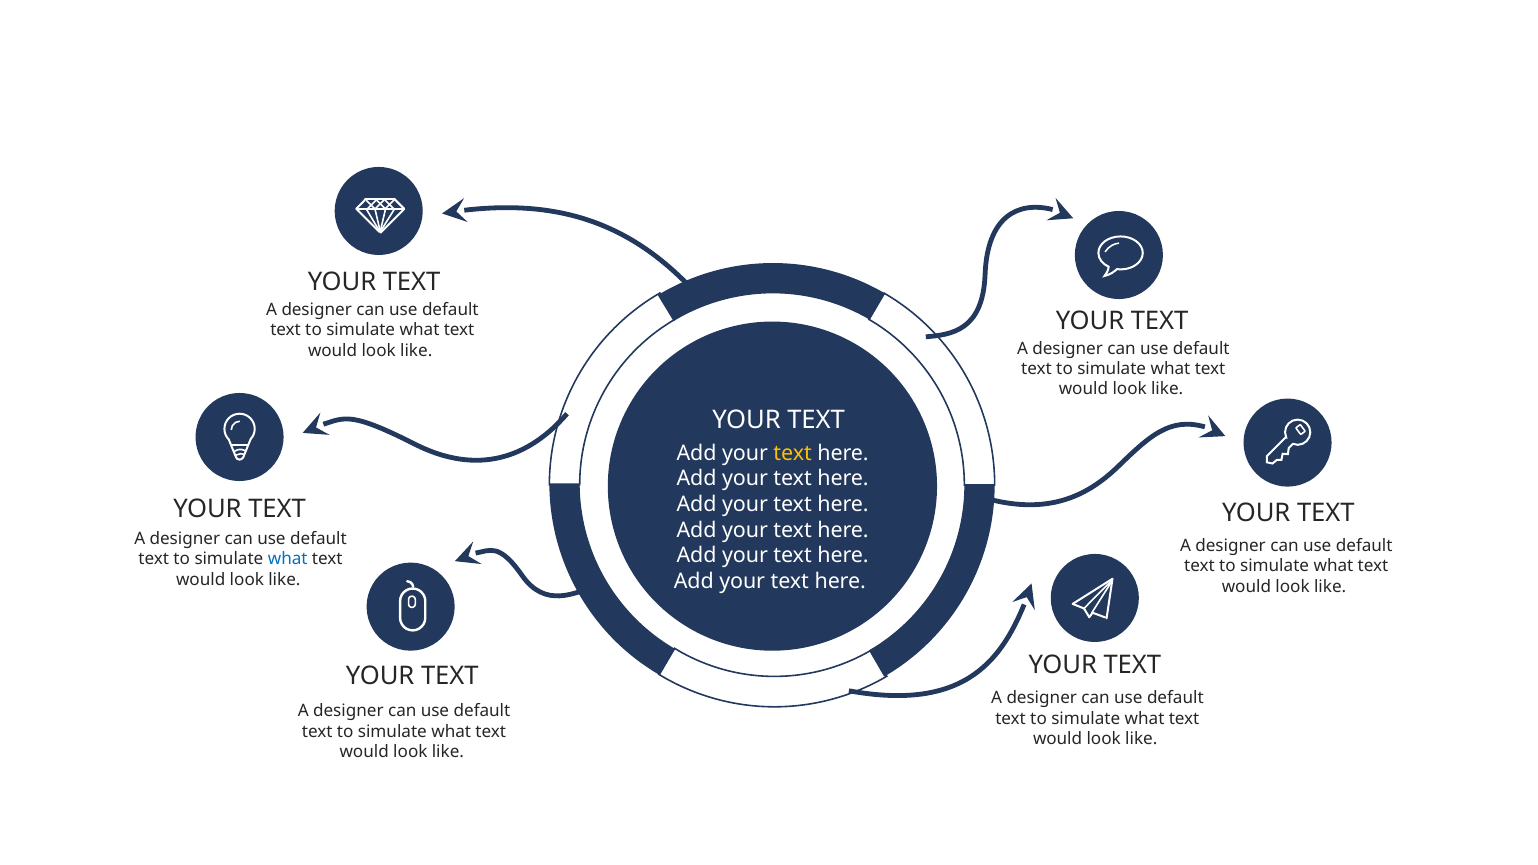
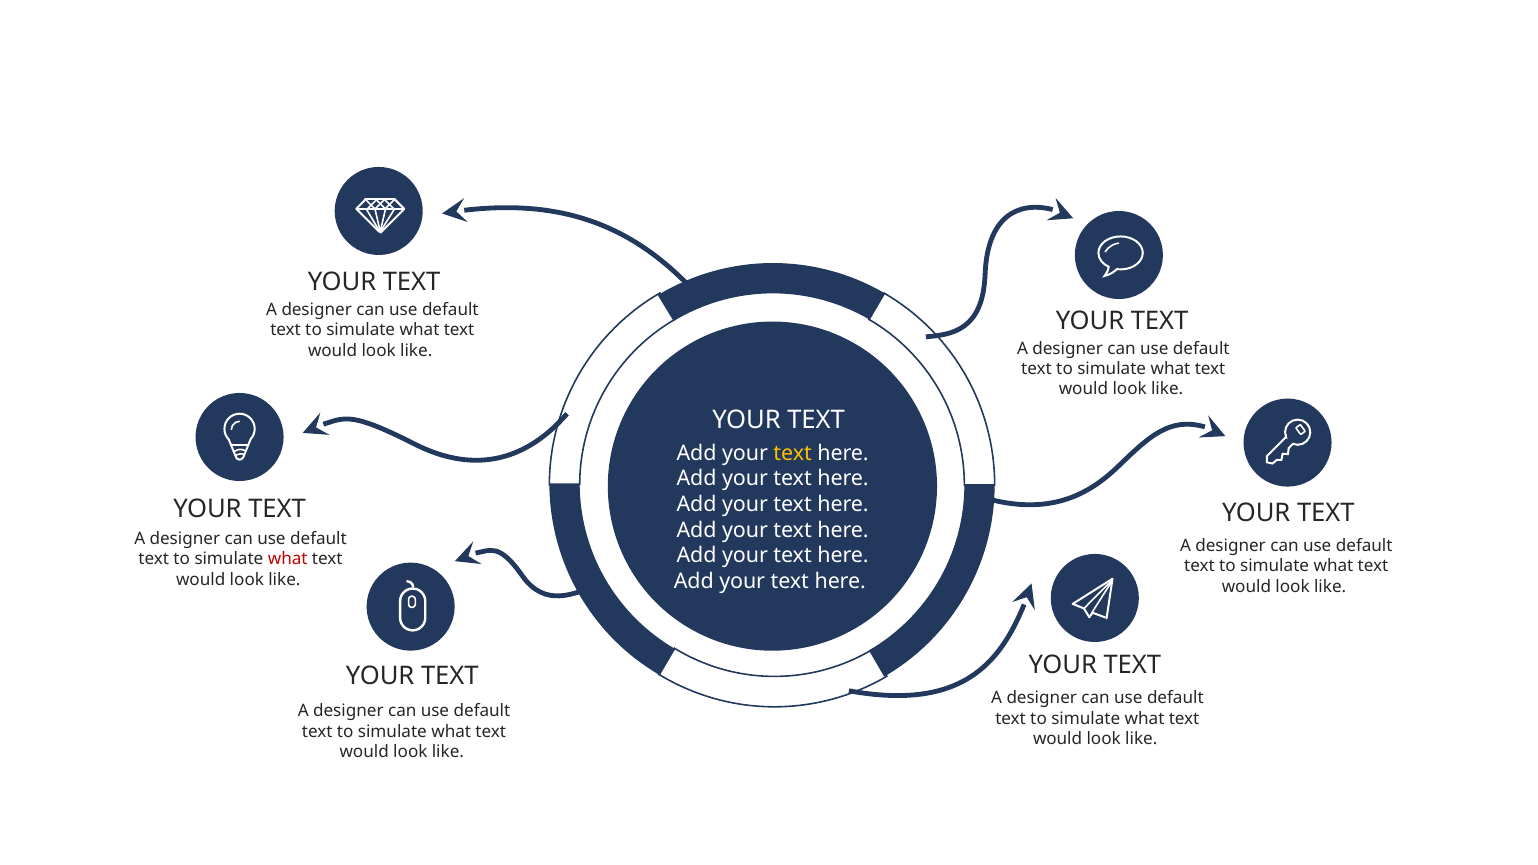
what colour: blue -> red (288, 559)
